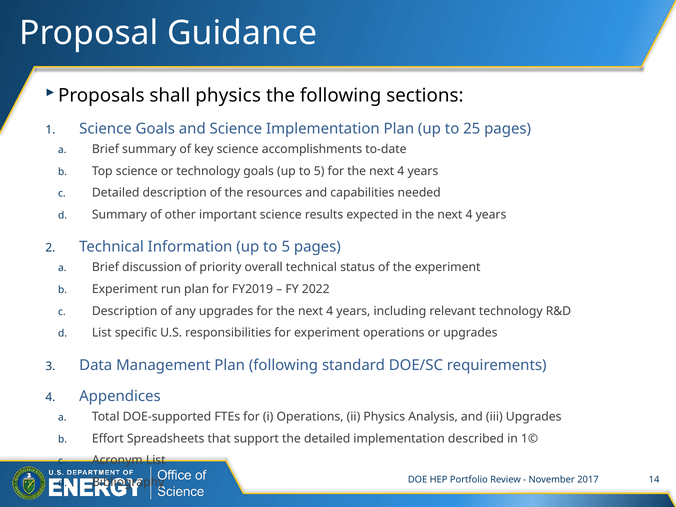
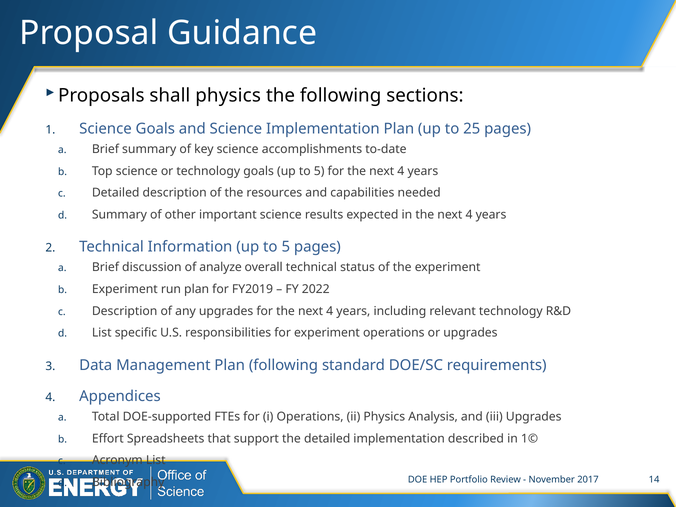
priority: priority -> analyze (221, 267)
